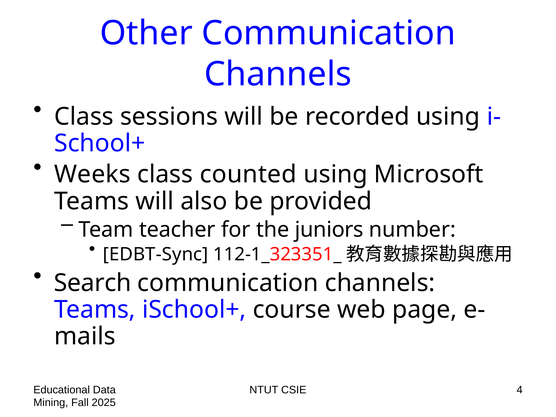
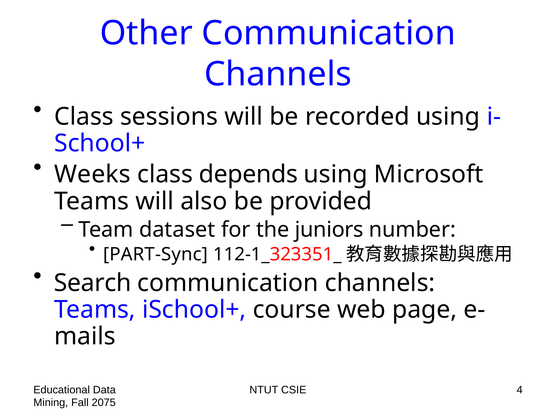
counted: counted -> depends (248, 174)
teacher: teacher -> dataset (177, 230)
EDBT-Sync: EDBT-Sync -> PART-Sync (156, 254)
2025: 2025 -> 2075 (104, 403)
